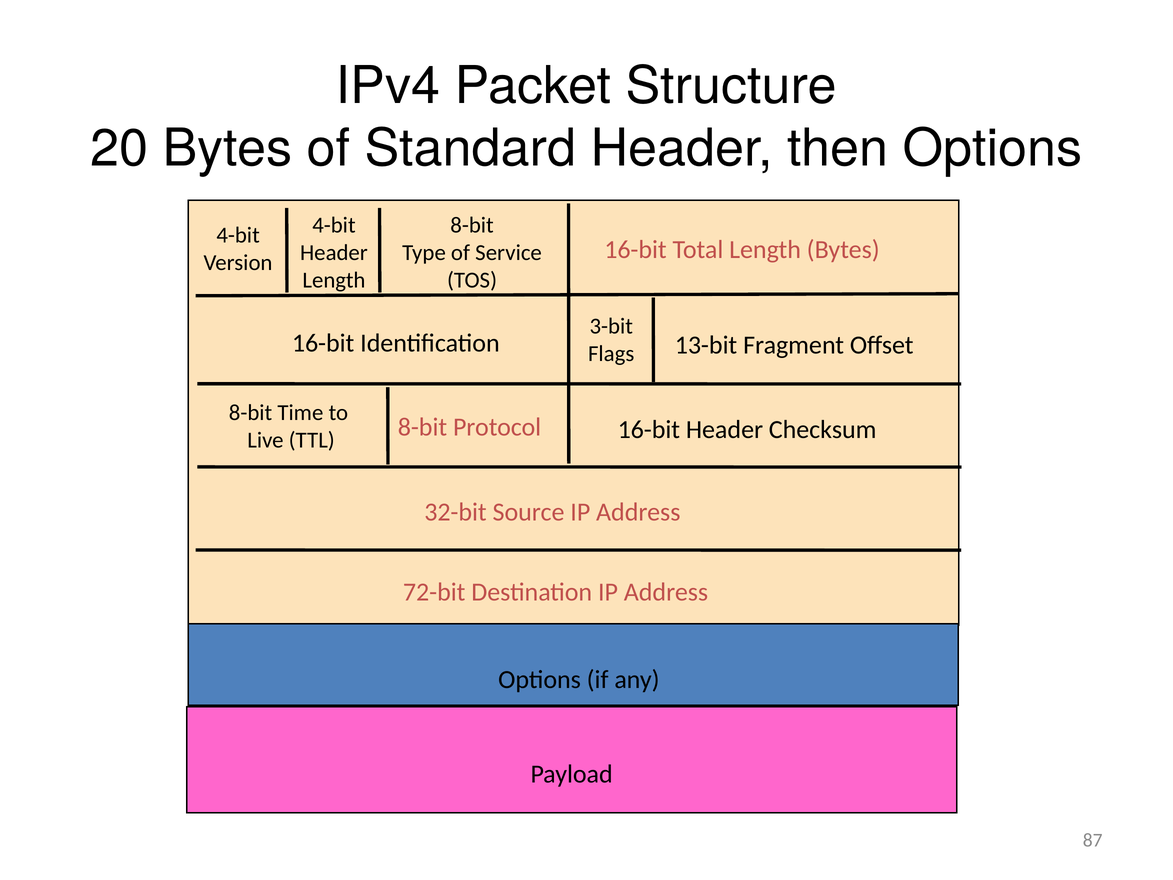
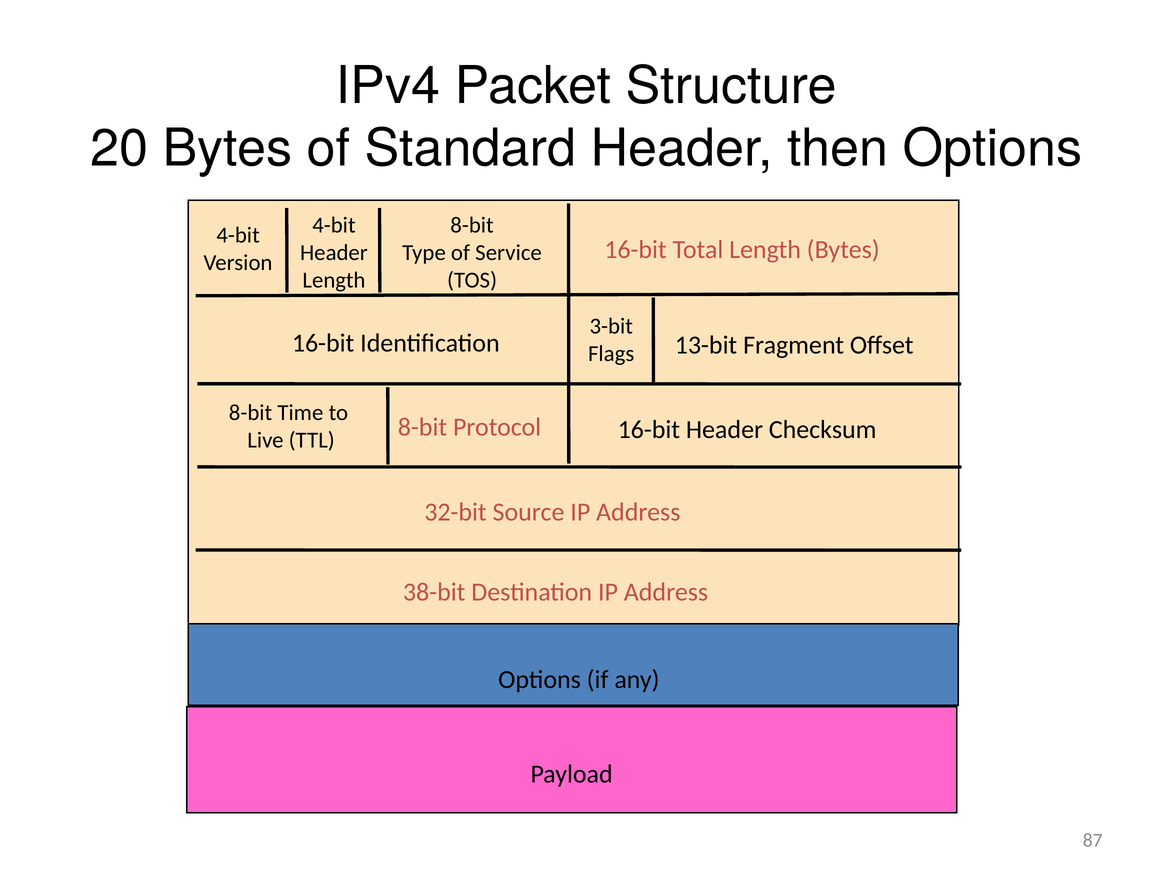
72-bit: 72-bit -> 38-bit (434, 592)
